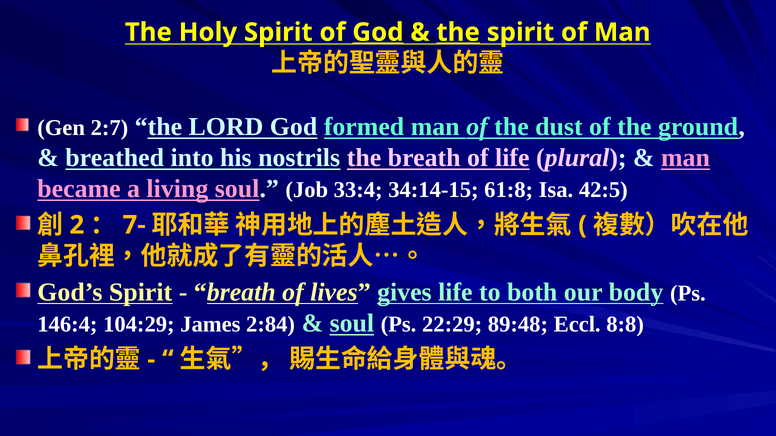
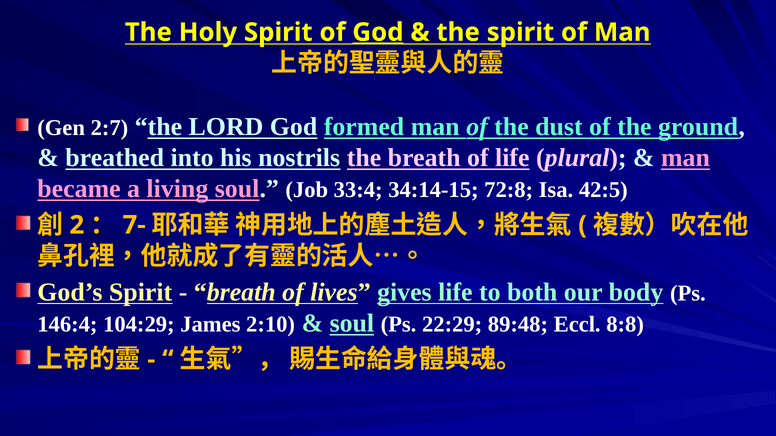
the underline: present -> none (458, 32)
61:8: 61:8 -> 72:8 (509, 190)
2:84: 2:84 -> 2:10 (271, 325)
